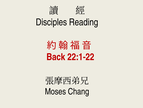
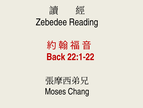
Disciples: Disciples -> Zebedee (51, 22)
